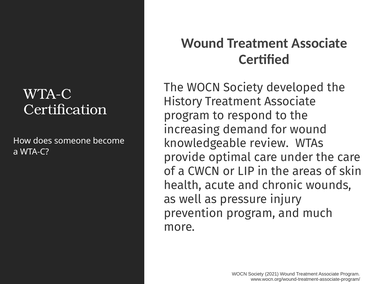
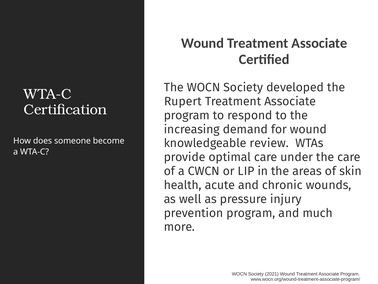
History: History -> Rupert (183, 101)
